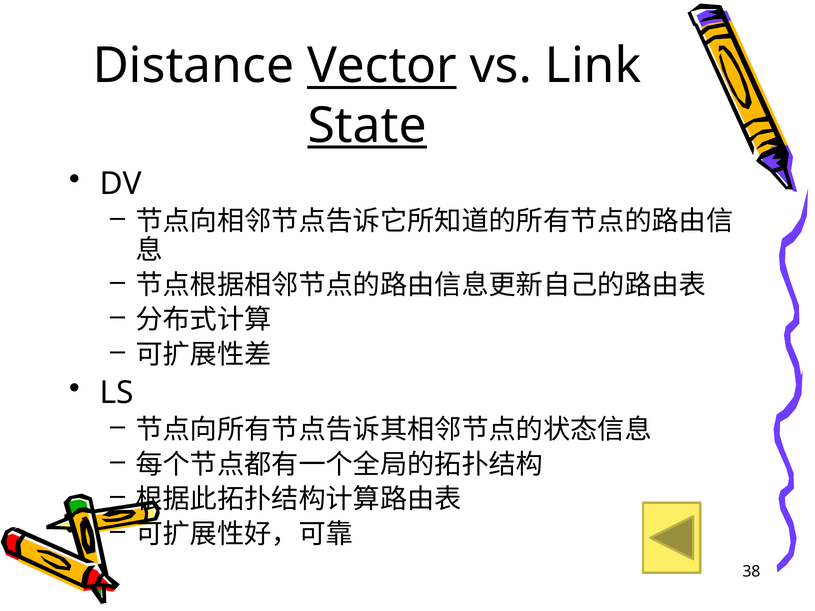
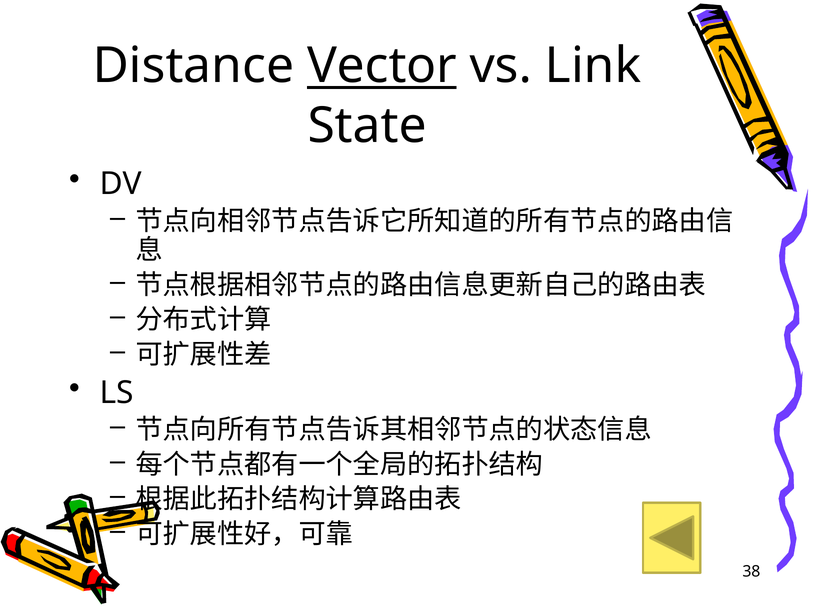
State underline: present -> none (367, 126)
